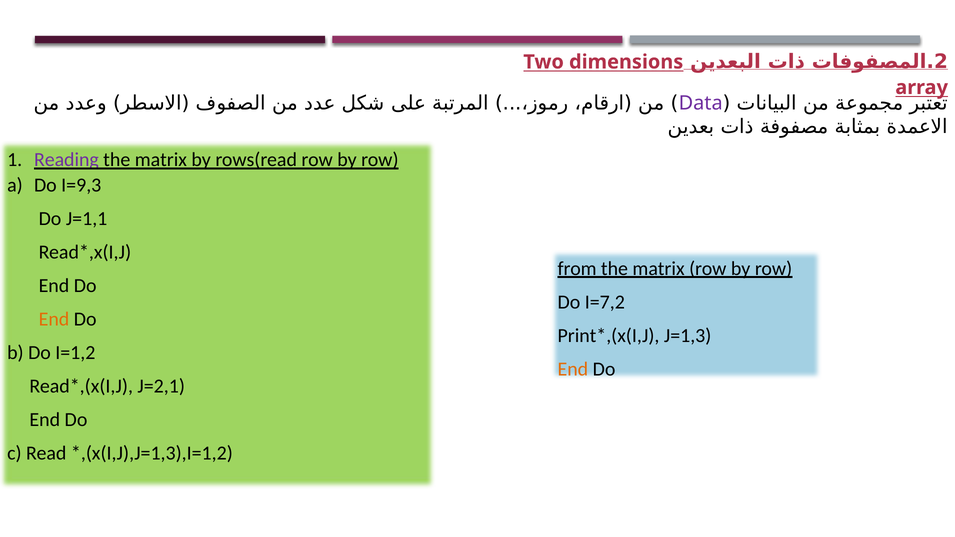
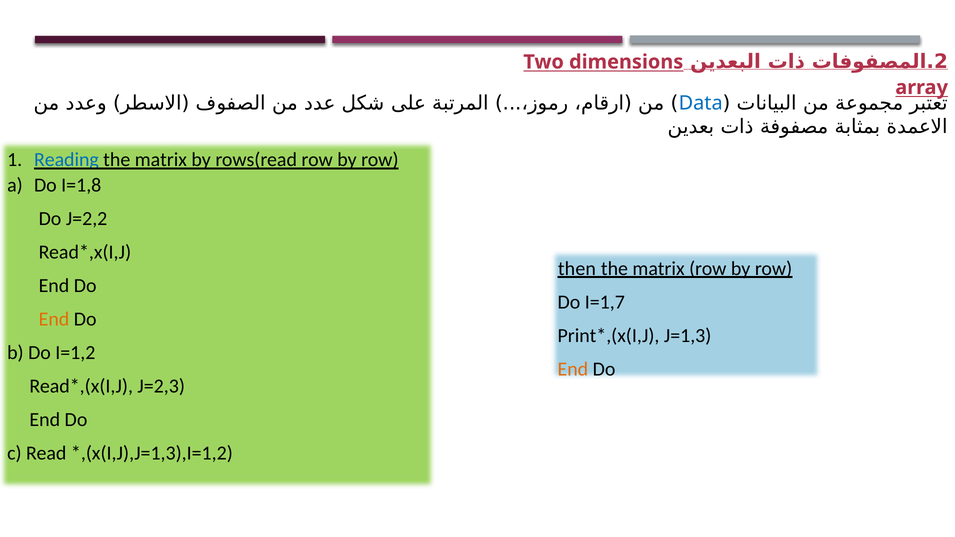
Data colour: purple -> blue (701, 103)
Reading colour: purple -> blue (66, 160)
I=9,3: I=9,3 -> I=1,8 (81, 185)
J=1,1: J=1,1 -> J=2,2 (87, 219)
from: from -> then (577, 269)
I=7,2: I=7,2 -> I=1,7 (605, 302)
J=2,1: J=2,1 -> J=2,3 (161, 386)
